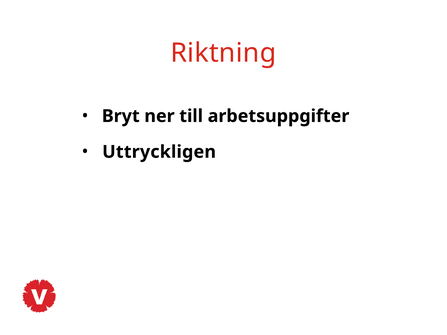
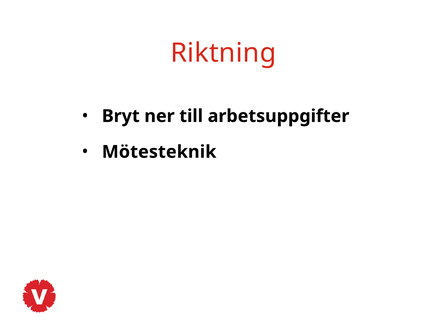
Uttryckligen: Uttryckligen -> Mötesteknik (159, 152)
